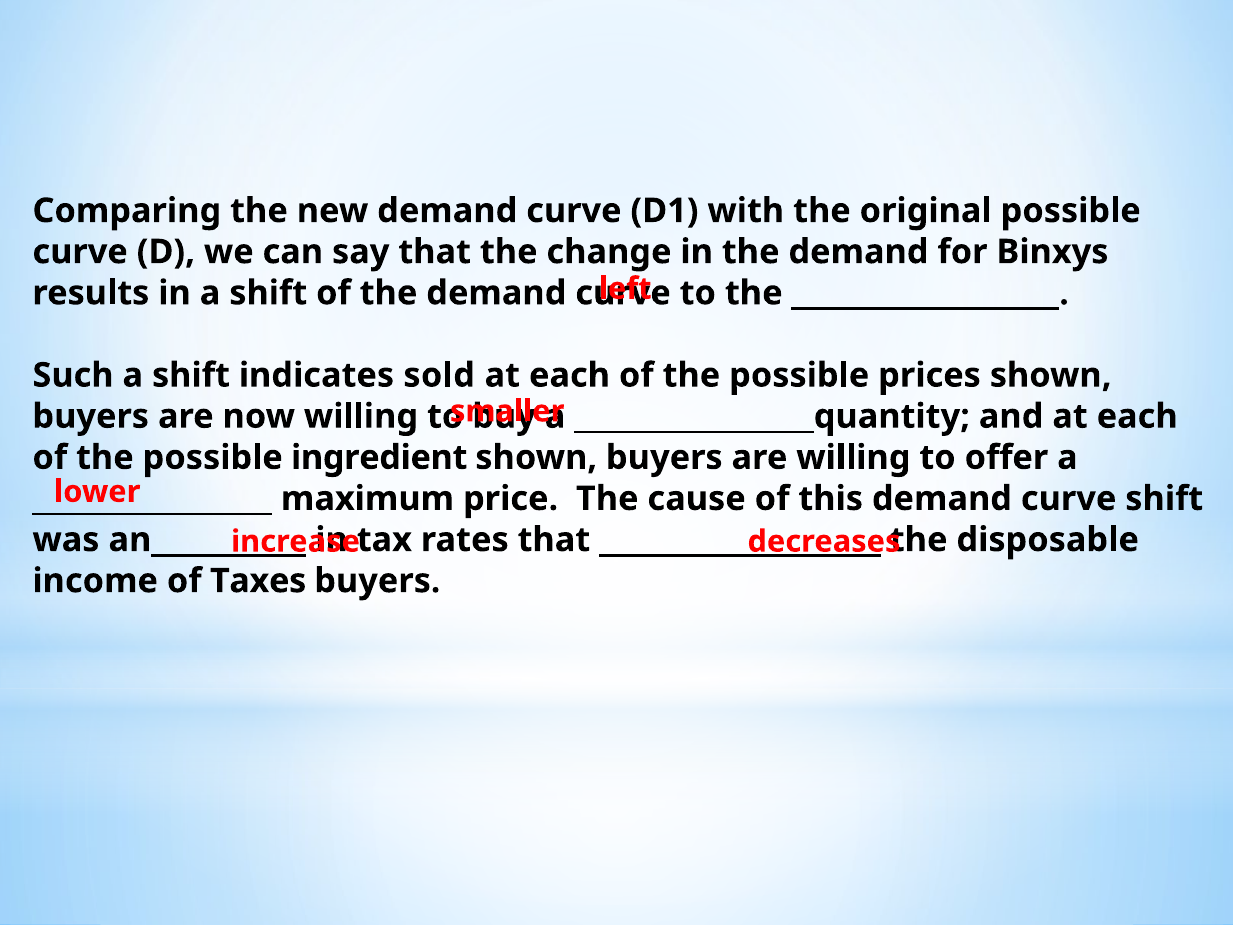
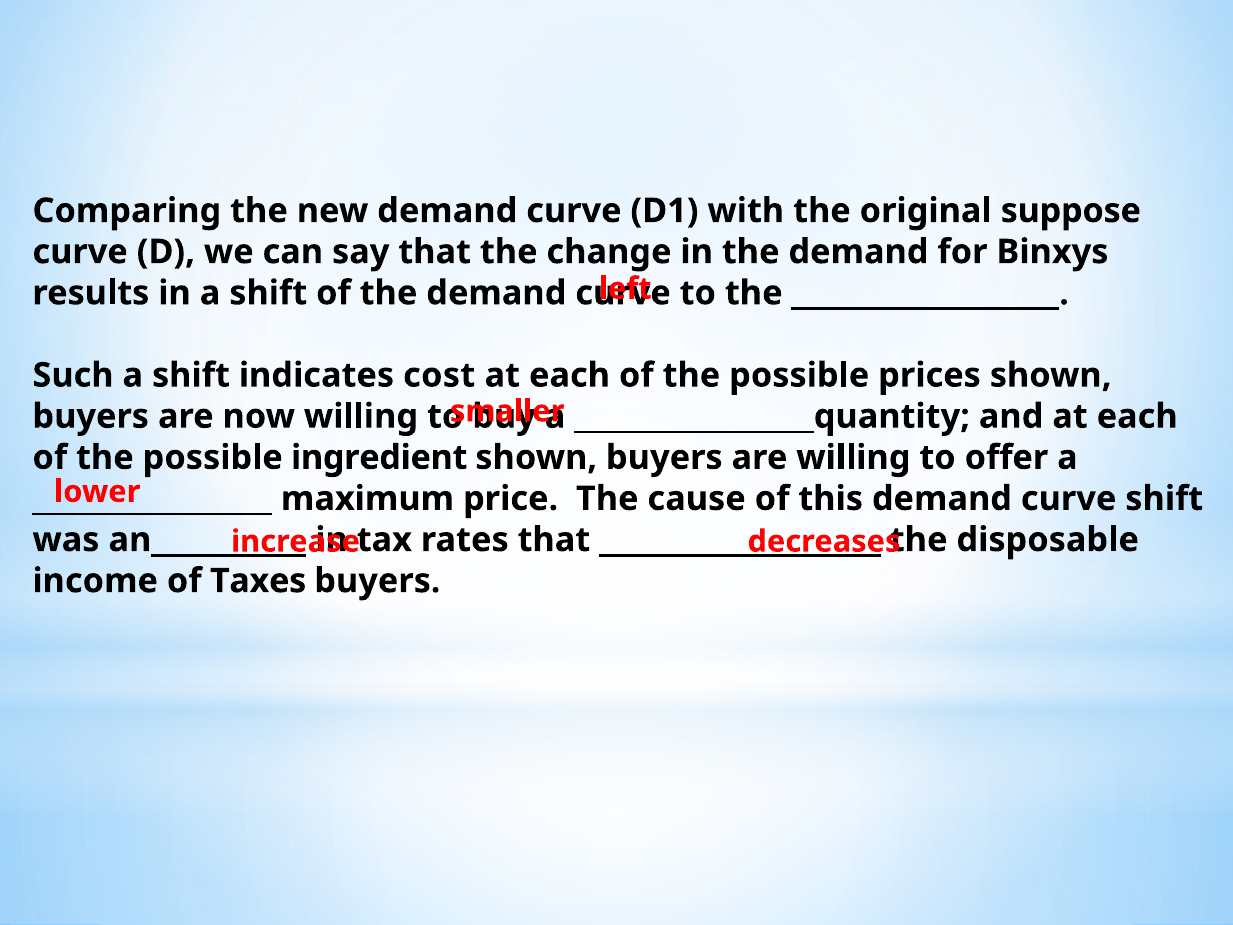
original possible: possible -> suppose (1071, 211)
sold: sold -> cost (439, 375)
